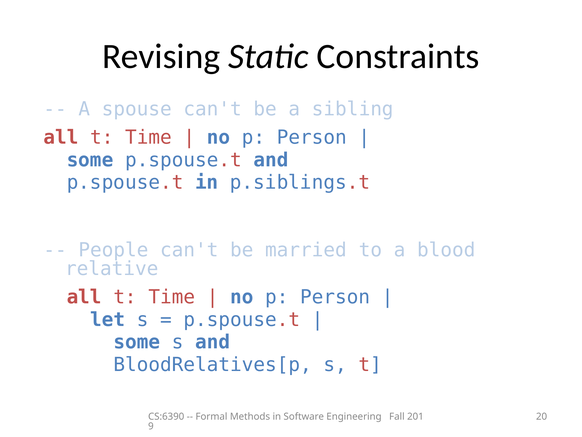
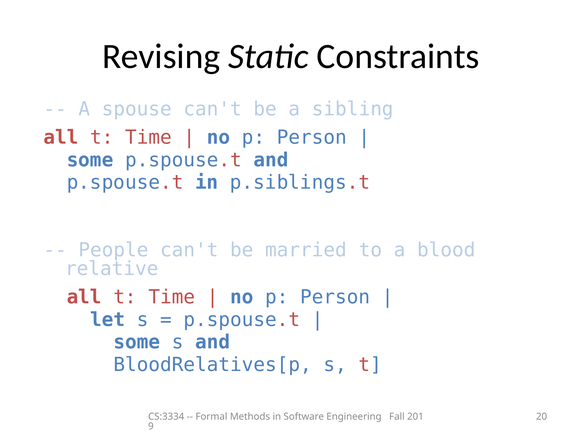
CS:6390: CS:6390 -> CS:3334 (166, 416)
